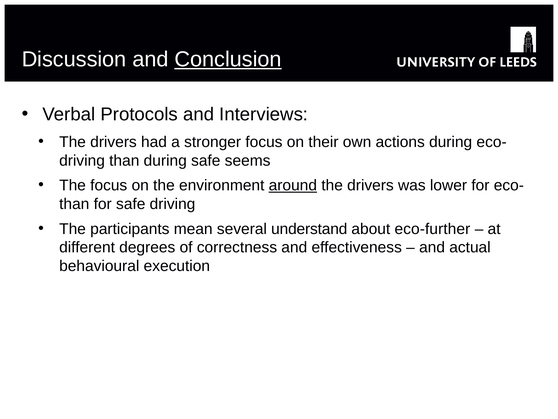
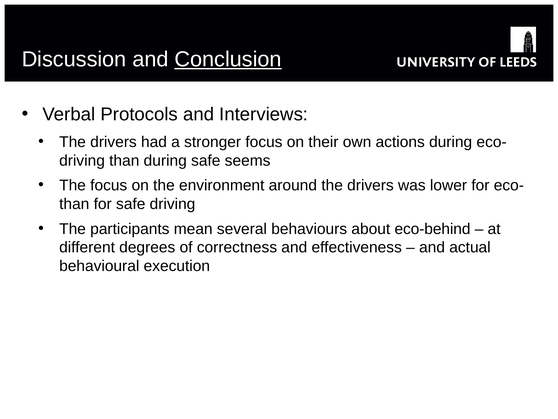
around underline: present -> none (293, 185)
understand: understand -> behaviours (309, 229)
eco-further: eco-further -> eco-behind (432, 229)
